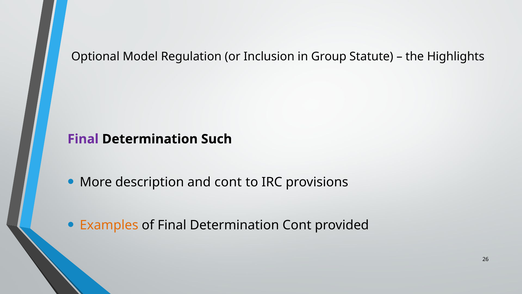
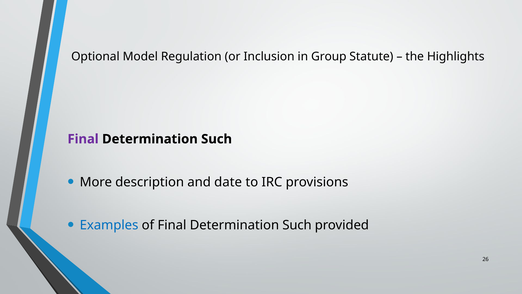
and cont: cont -> date (228, 182)
Examples colour: orange -> blue (109, 225)
of Final Determination Cont: Cont -> Such (297, 225)
